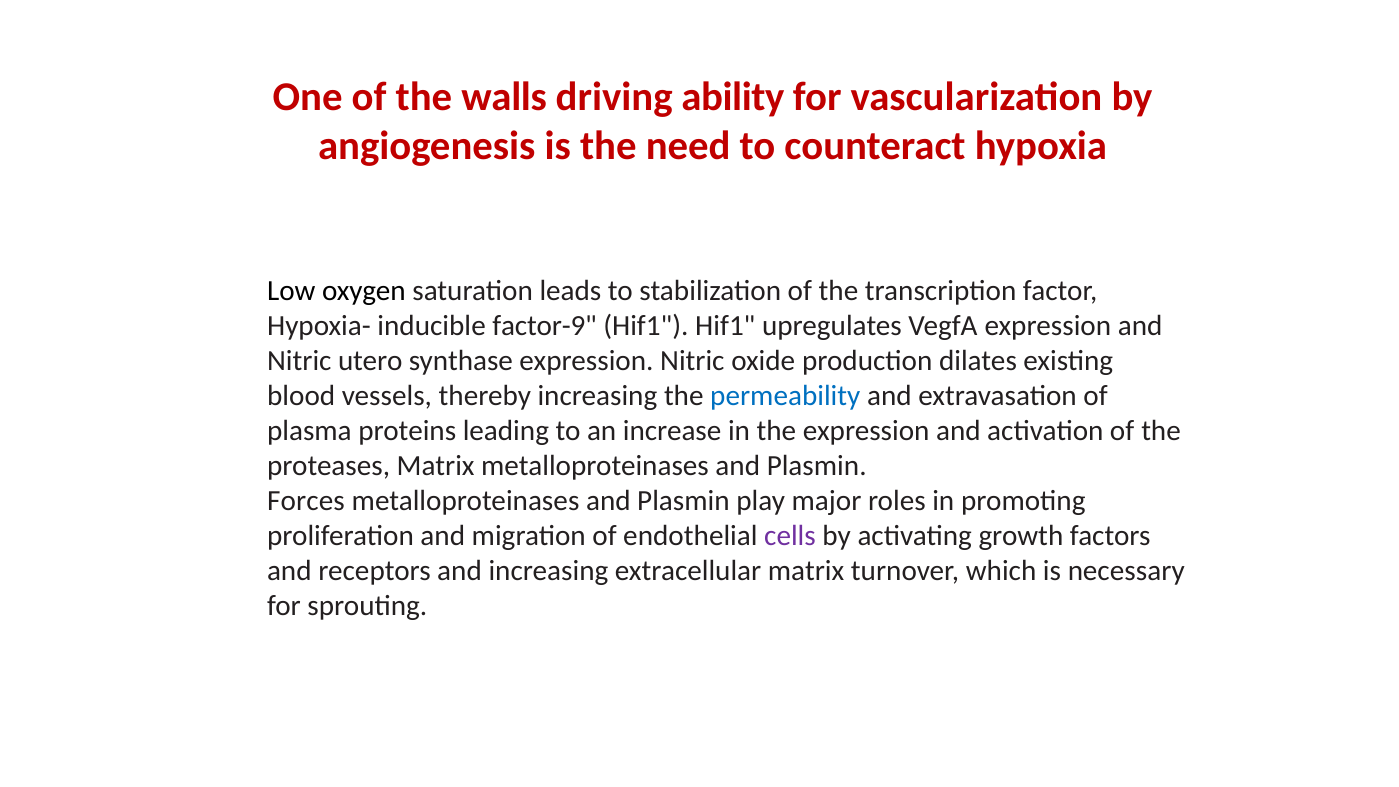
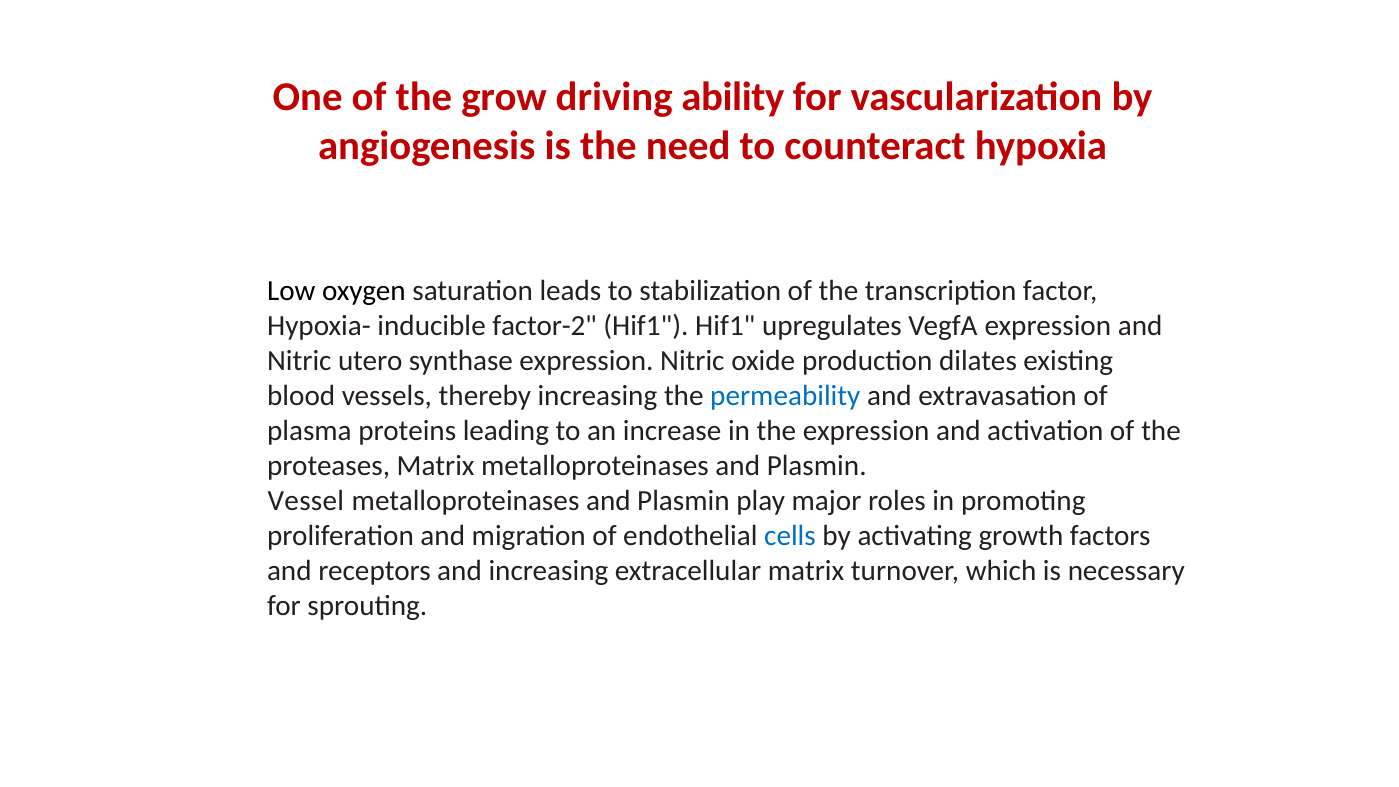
walls: walls -> grow (504, 97)
factor-9: factor-9 -> factor-2 (545, 326)
Forces: Forces -> Vessel (306, 501)
cells colour: purple -> blue (790, 536)
